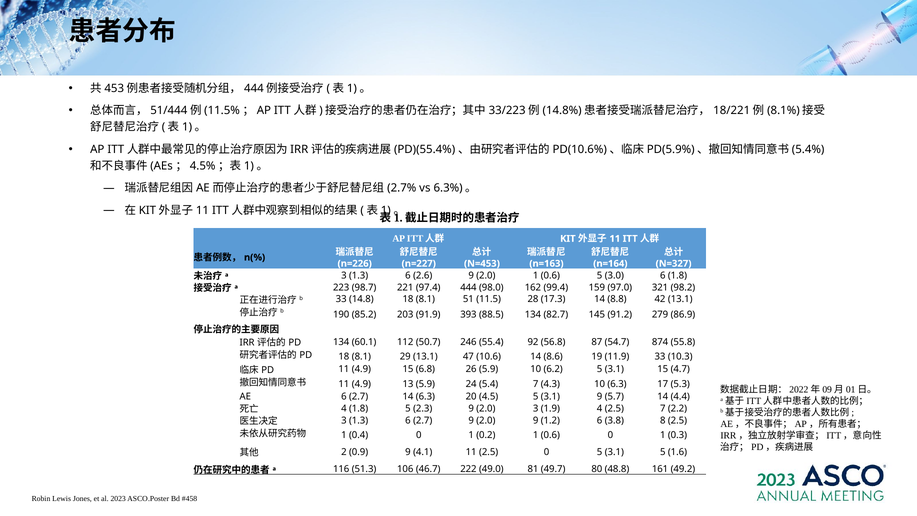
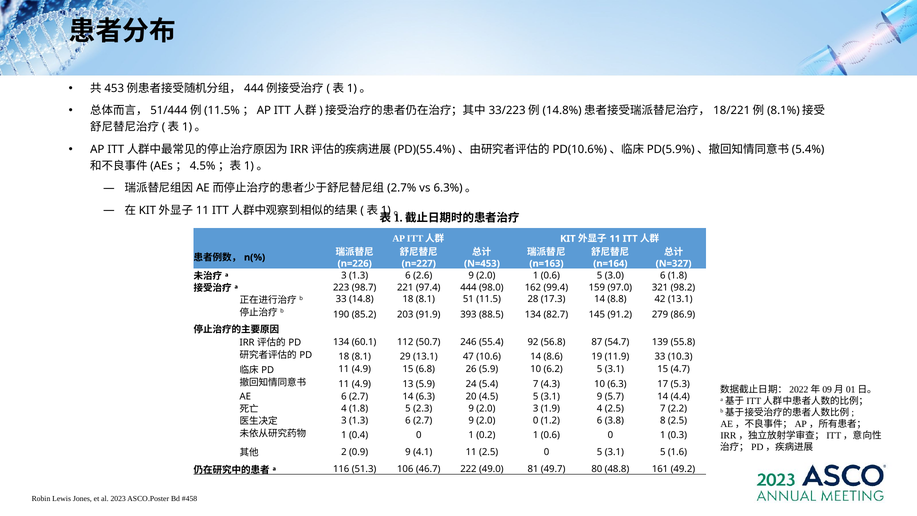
874: 874 -> 139 (660, 342)
2.0 9: 9 -> 0 (536, 420)
